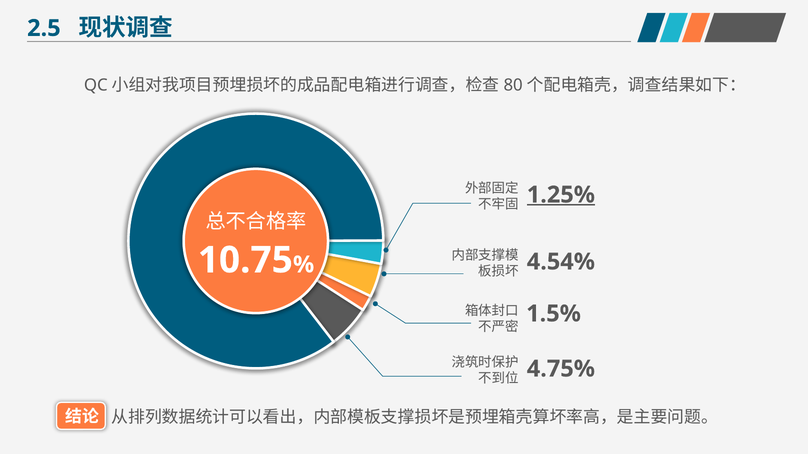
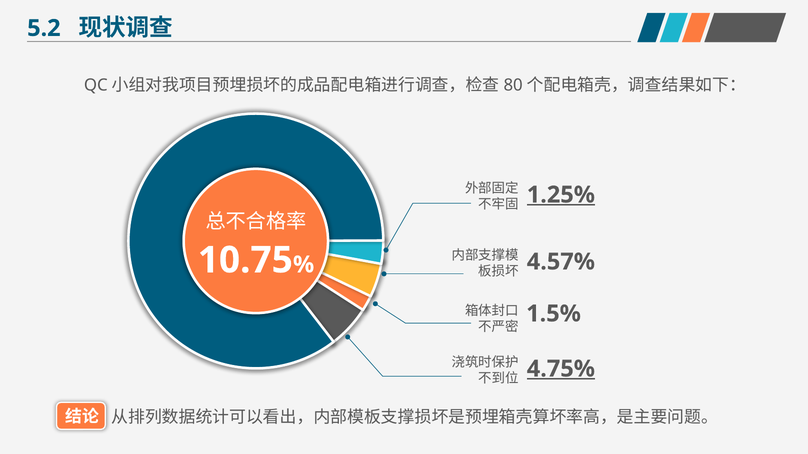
2.5: 2.5 -> 5.2 (44, 28)
4.54%: 4.54% -> 4.57% (561, 262)
4.75% underline: none -> present (561, 369)
